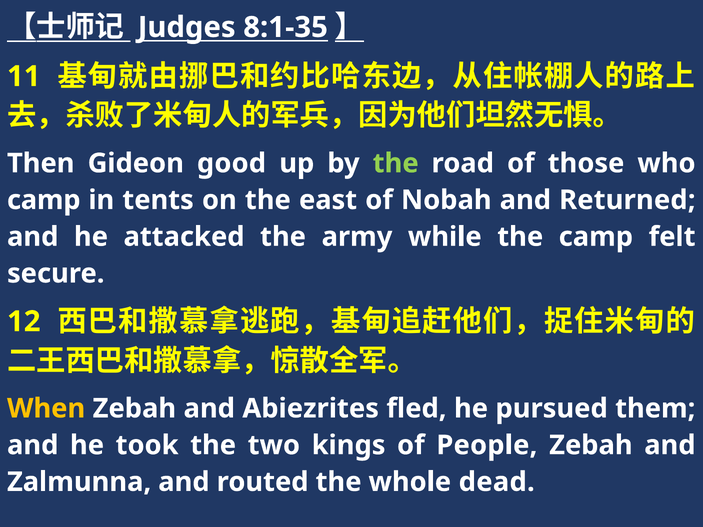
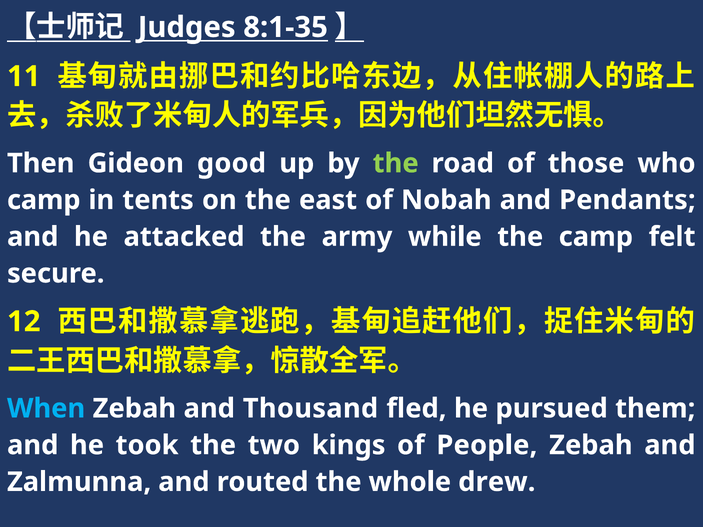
Returned: Returned -> Pendants (627, 200)
When colour: yellow -> light blue (46, 409)
Abiezrites: Abiezrites -> Thousand (311, 409)
dead: dead -> drew (497, 482)
